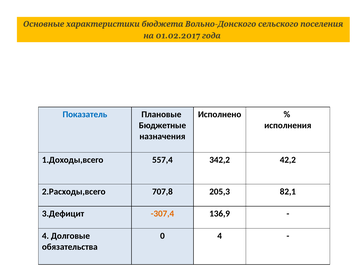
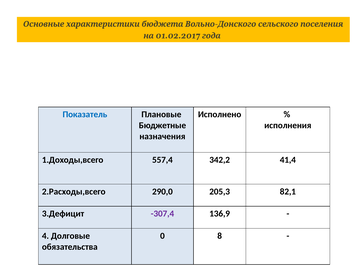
42,2: 42,2 -> 41,4 (288, 160)
707,8: 707,8 -> 290,0 (162, 191)
-307,4 colour: orange -> purple (162, 213)
0 4: 4 -> 8 (220, 236)
